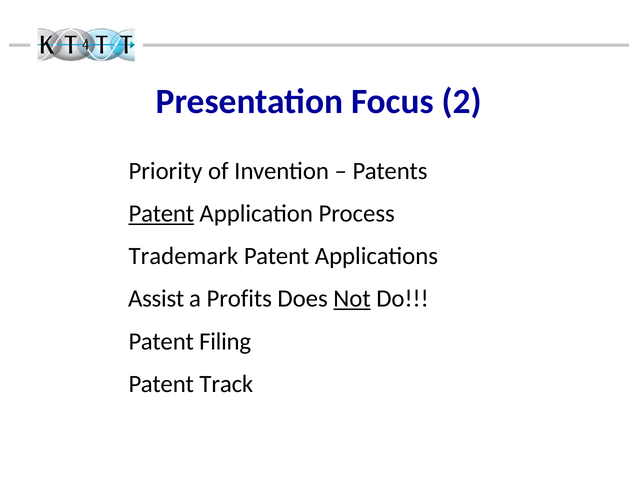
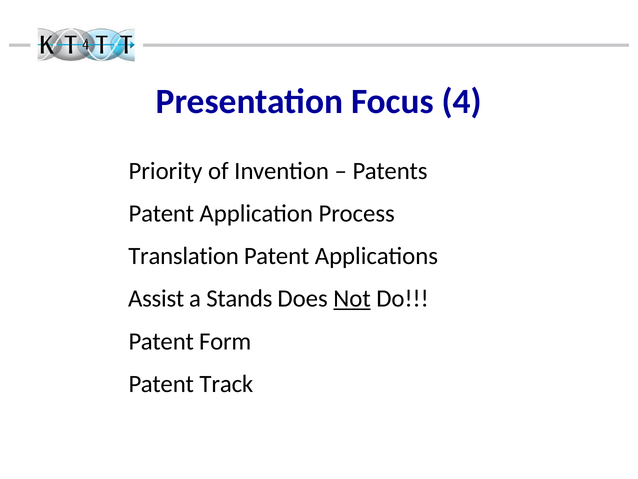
2: 2 -> 4 (462, 101)
Patent underline: present -> none (161, 213)
Trademark: Trademark -> Translation (184, 256)
Profits: Profits -> Stands (239, 298)
Filing: Filing -> Form (225, 341)
